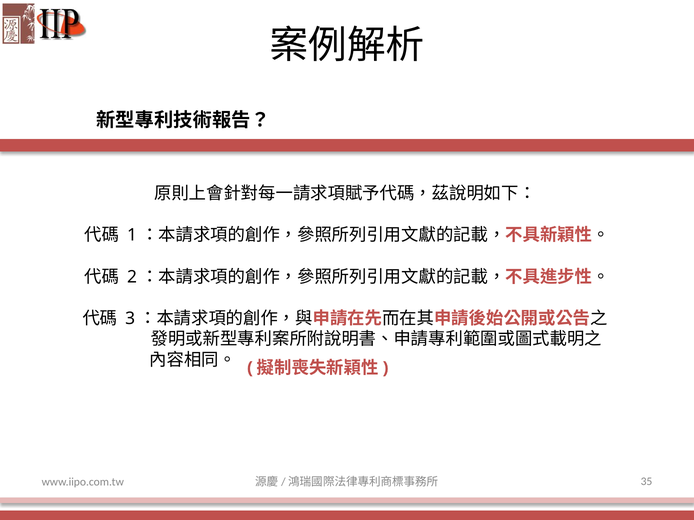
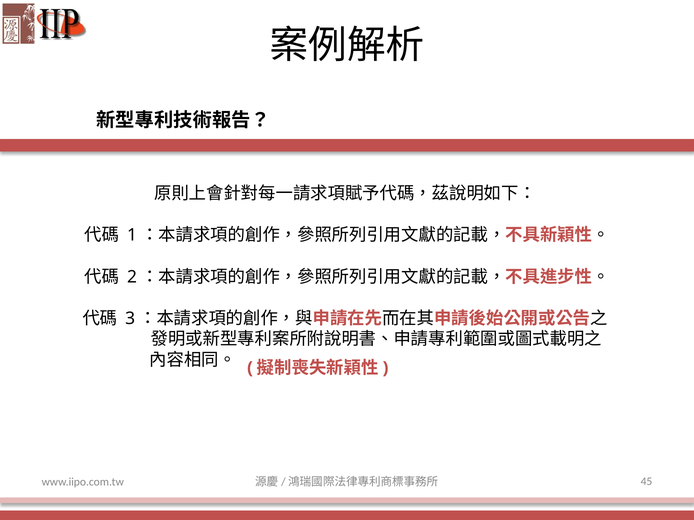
35: 35 -> 45 (646, 482)
